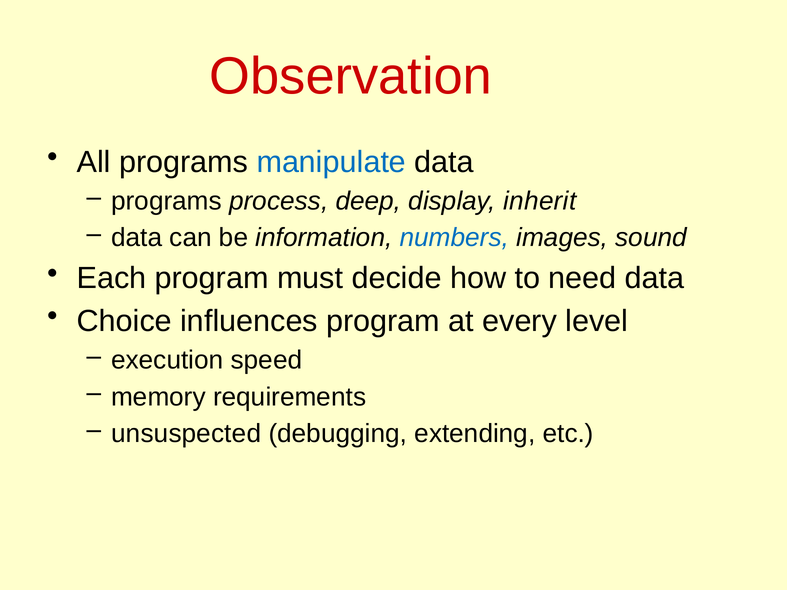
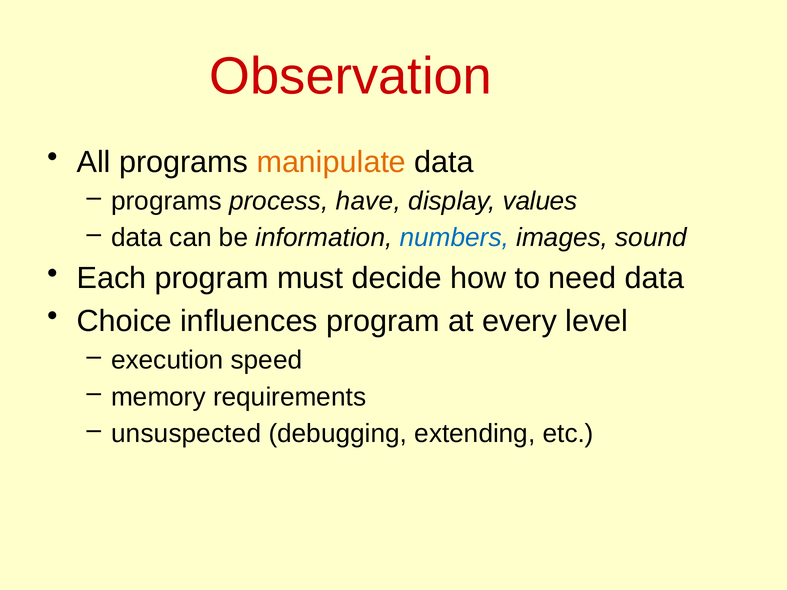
manipulate colour: blue -> orange (331, 162)
deep: deep -> have (368, 201)
inherit: inherit -> values (540, 201)
